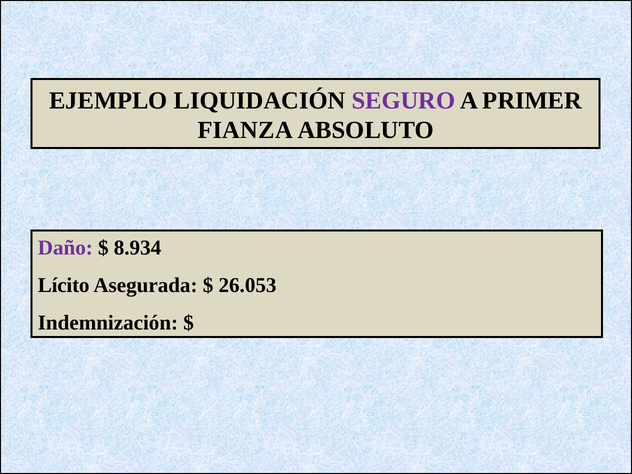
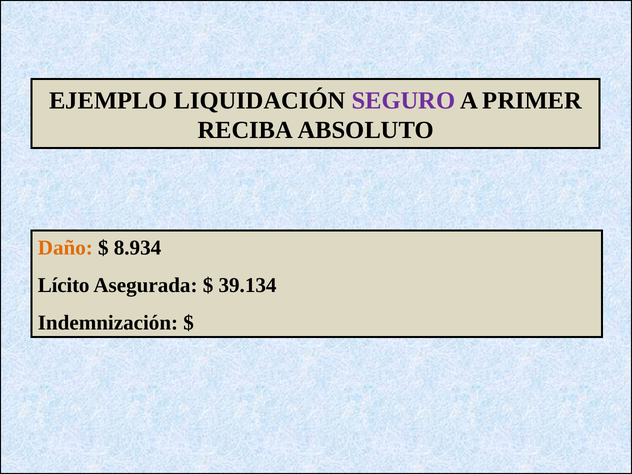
FIANZA: FIANZA -> RECIBA (245, 130)
Daño colour: purple -> orange (65, 248)
26.053: 26.053 -> 39.134 (248, 285)
